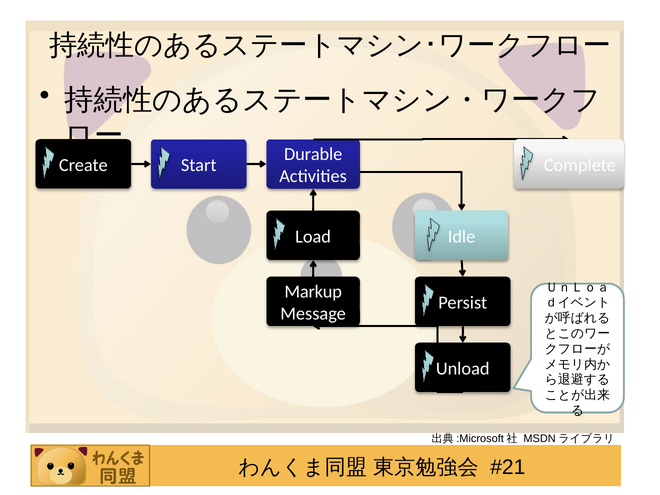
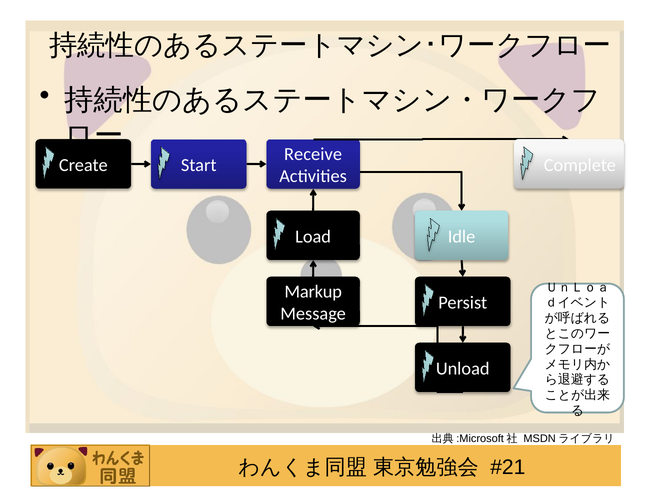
Durable: Durable -> Receive (313, 154)
